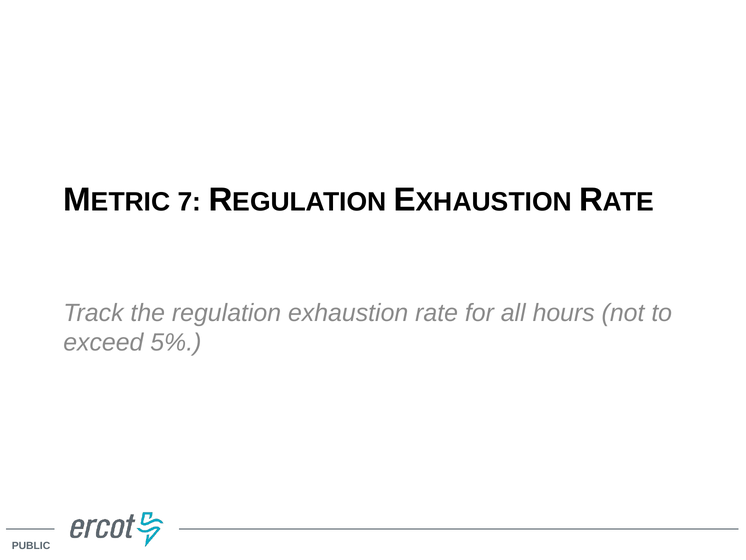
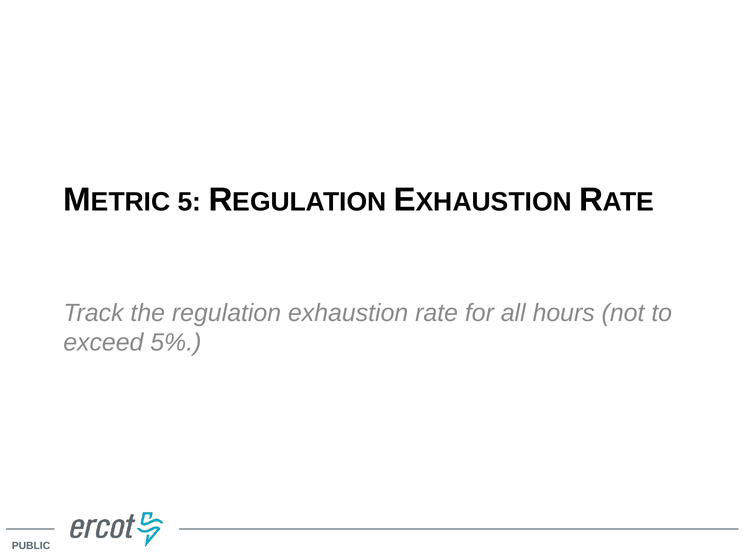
7: 7 -> 5 (189, 202)
